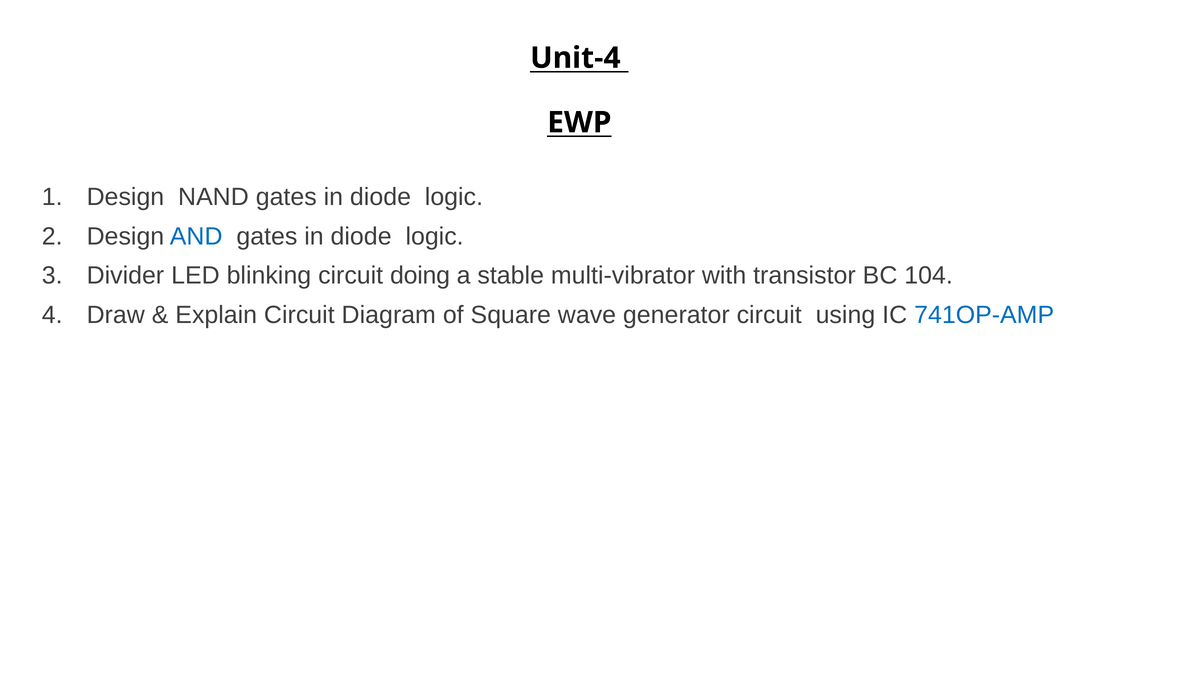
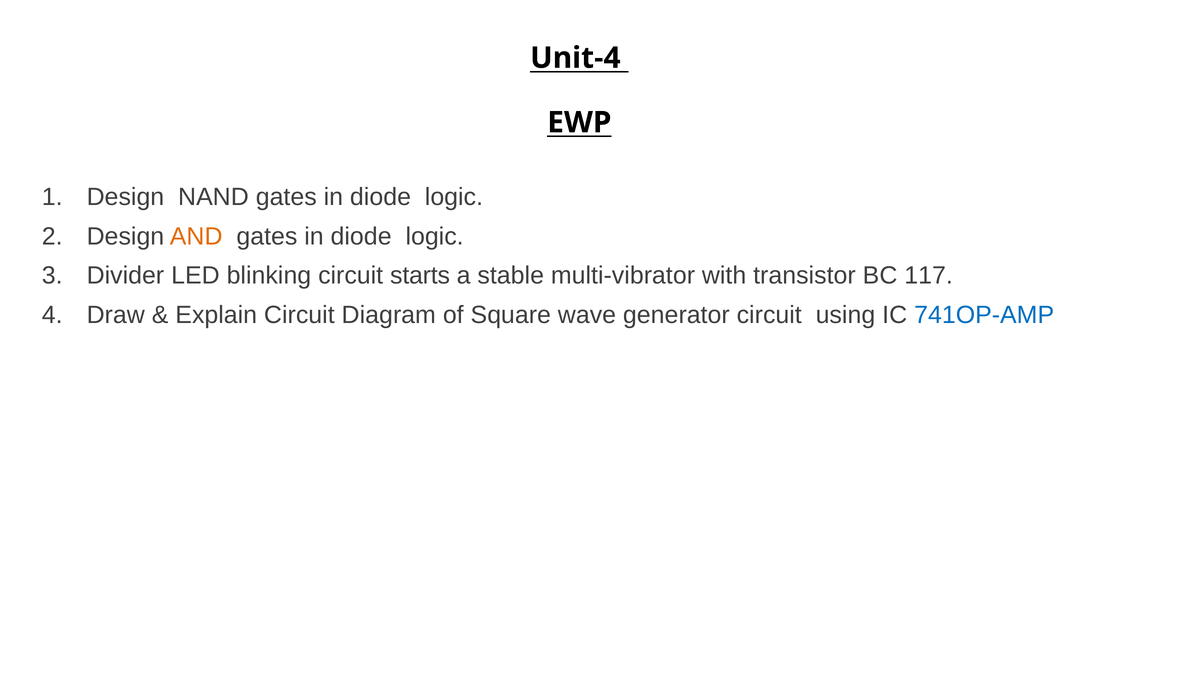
AND colour: blue -> orange (196, 236)
doing: doing -> starts (420, 276)
104: 104 -> 117 (929, 276)
